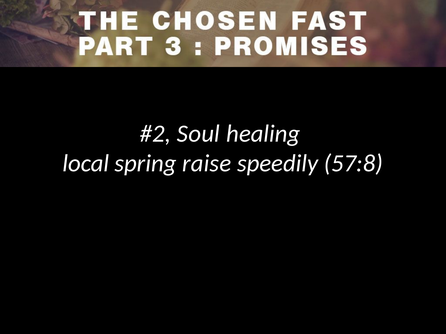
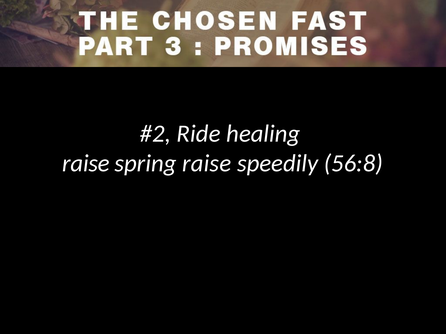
Soul: Soul -> Ride (199, 134)
local: local -> raise (86, 164)
57:8: 57:8 -> 56:8 (353, 164)
